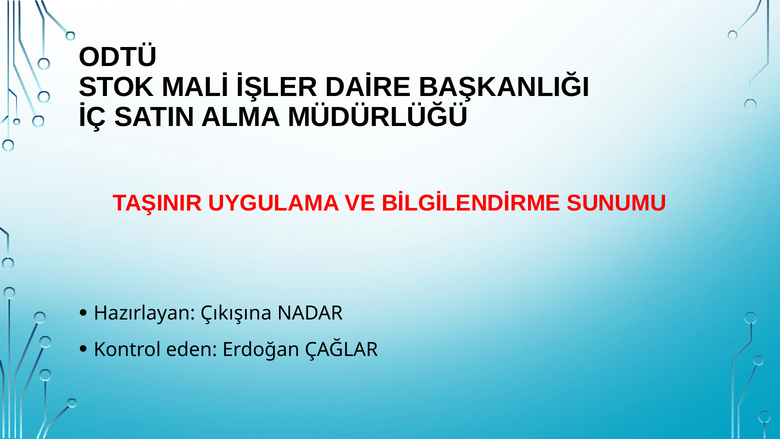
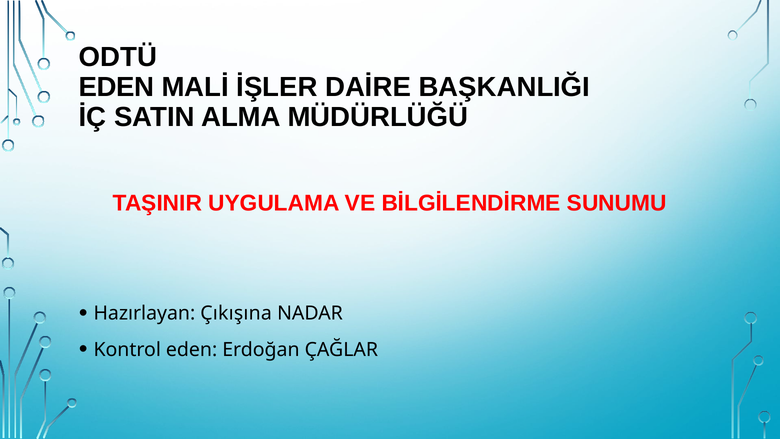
STOK: STOK -> EDEN (116, 87)
